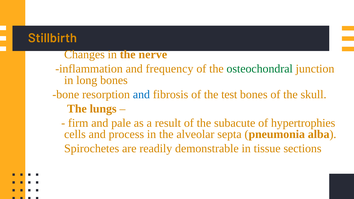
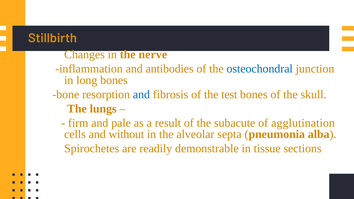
frequency: frequency -> antibodies (170, 69)
osteochondral colour: green -> blue (260, 69)
hypertrophies: hypertrophies -> agglutination (303, 123)
process: process -> without (126, 134)
